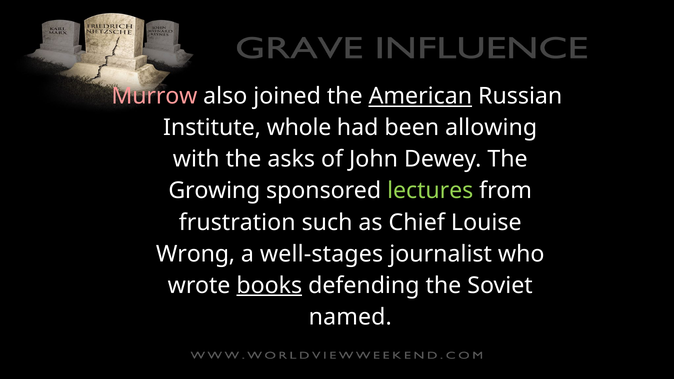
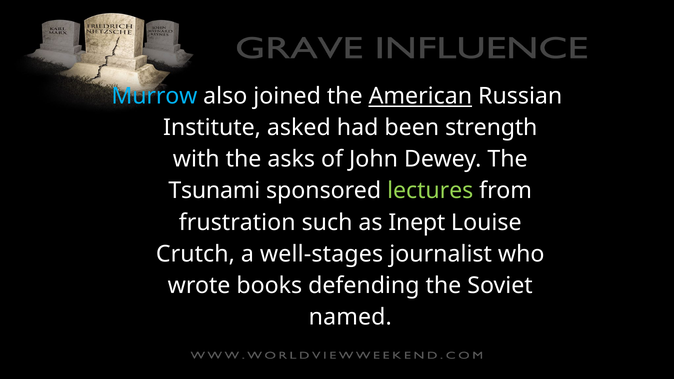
Murrow colour: pink -> light blue (154, 96)
whole: whole -> asked (299, 128)
allowing: allowing -> strength (491, 128)
Growing: Growing -> Tsunami (214, 191)
Chief: Chief -> Inept (417, 222)
Wrong: Wrong -> Crutch (195, 254)
books underline: present -> none (269, 286)
